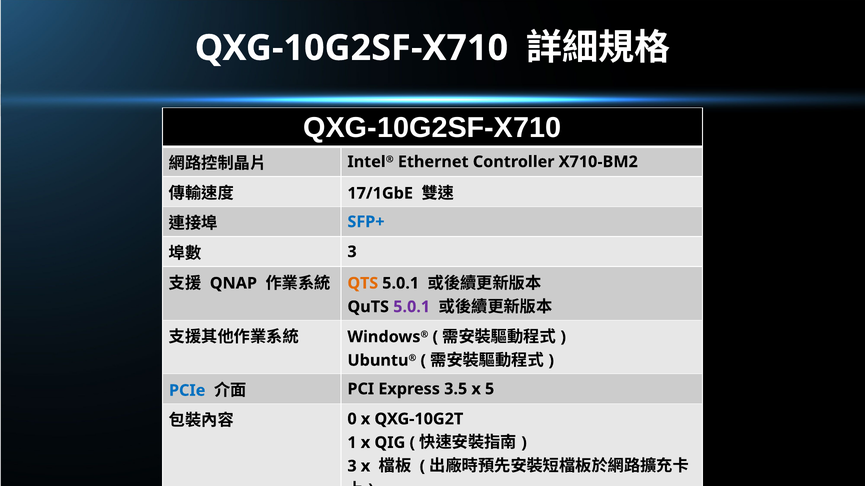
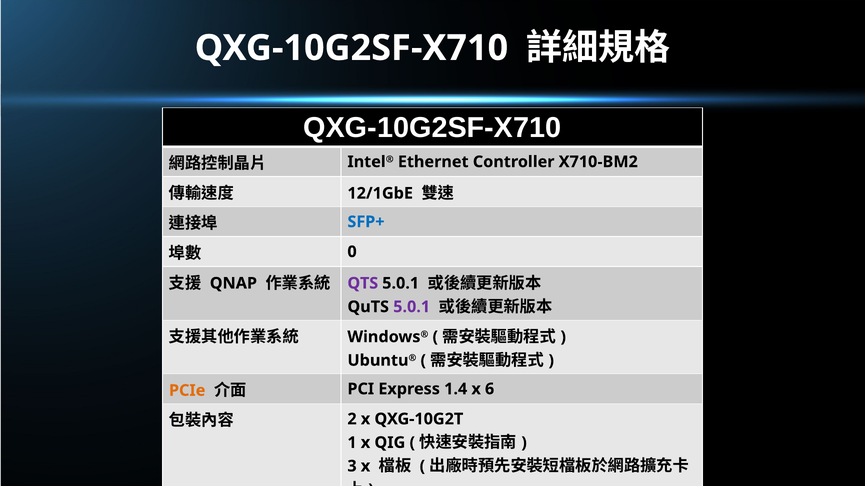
17/1GbE: 17/1GbE -> 12/1GbE (380, 194)
3: 3 -> 0 (352, 252)
QTS colour: orange -> purple (363, 284)
PCIe colour: blue -> orange (187, 391)
3.5: 3.5 -> 1.4 (456, 389)
5: 5 -> 6 (490, 389)
0: 0 -> 2 (352, 419)
